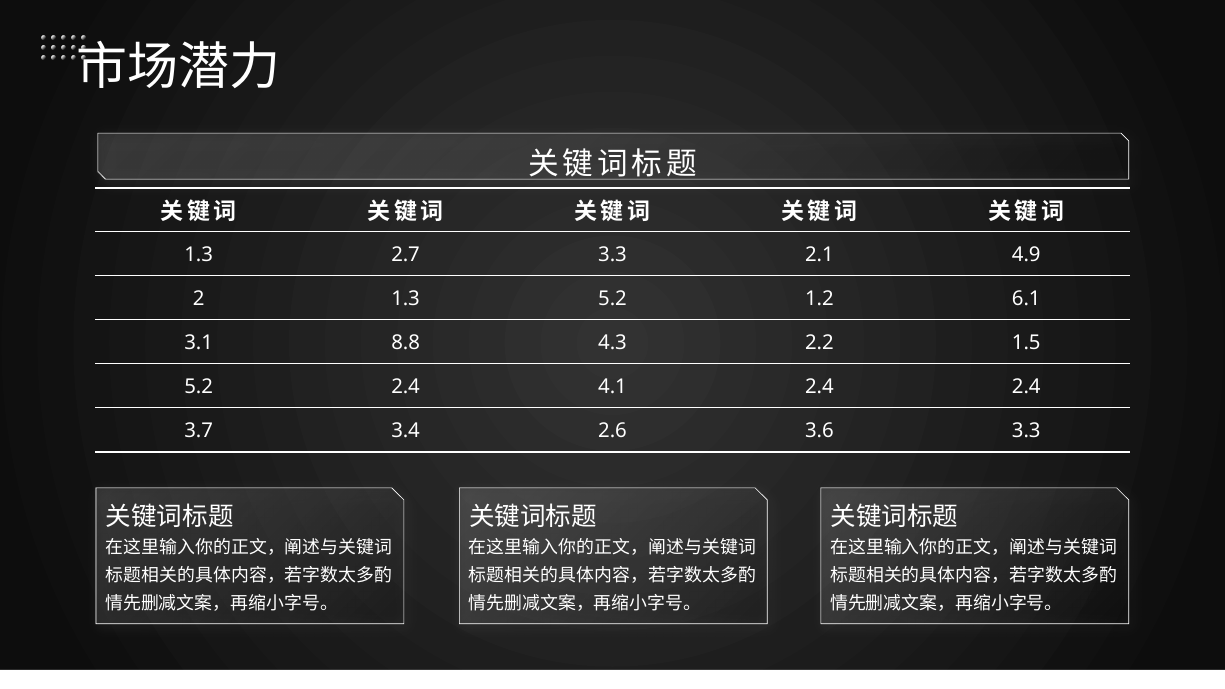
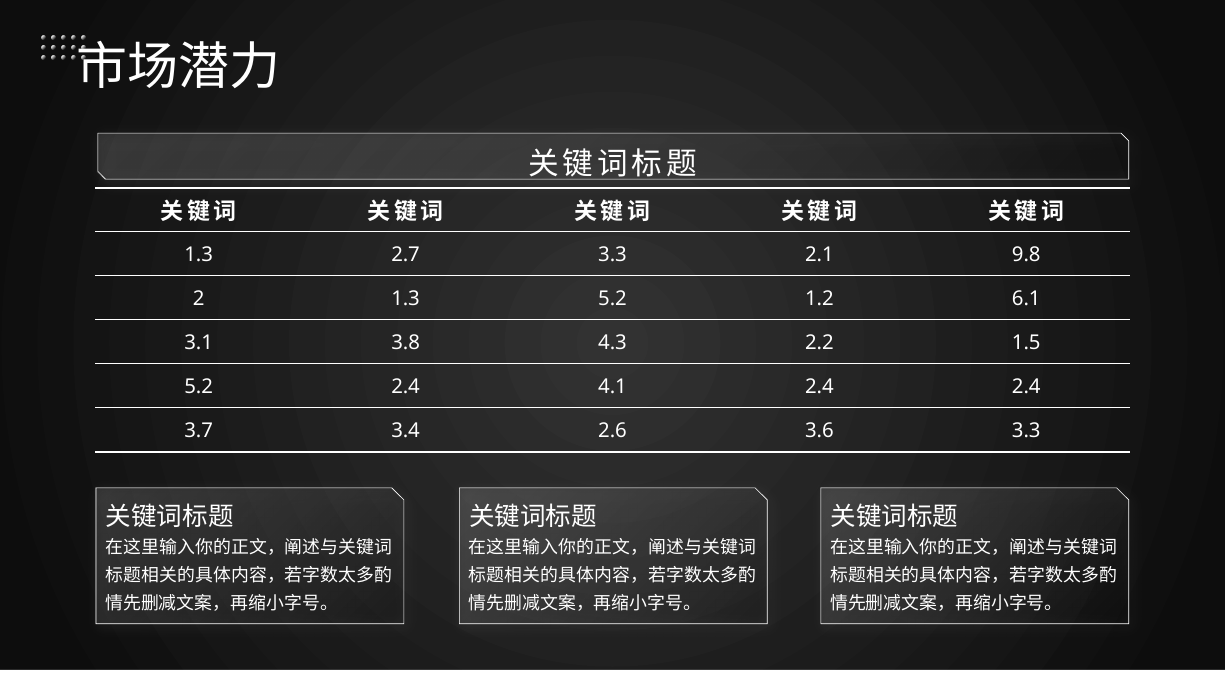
4.9: 4.9 -> 9.8 (1026, 254)
8.8: 8.8 -> 3.8 (406, 343)
